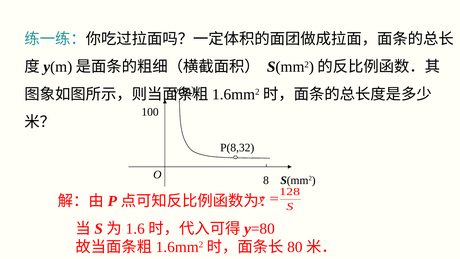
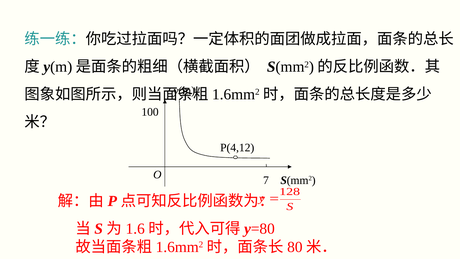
P(8,32: P(8,32 -> P(4,12 (237, 148)
8: 8 -> 7 (266, 180)
